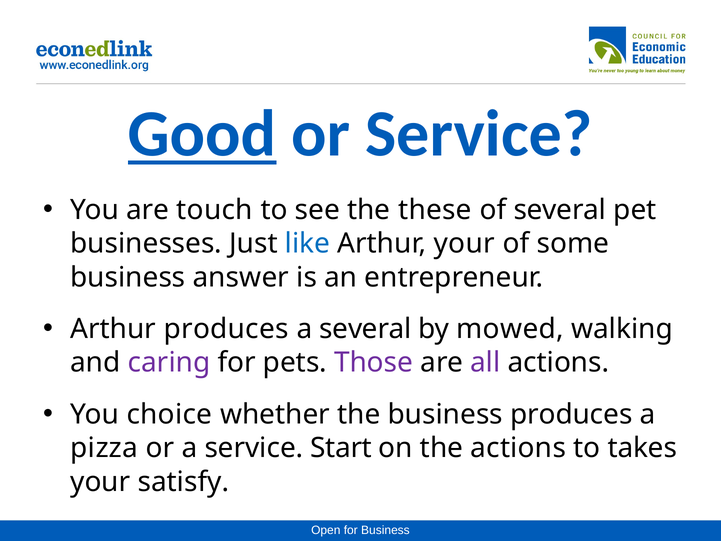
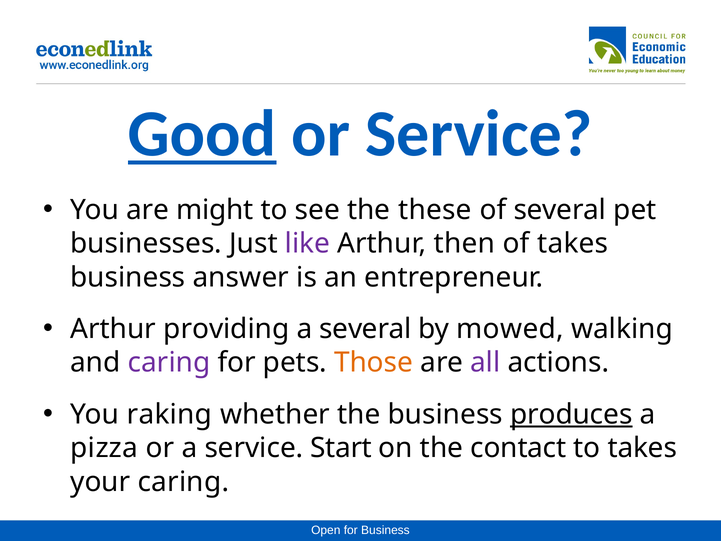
touch: touch -> might (215, 210)
like colour: blue -> purple (308, 244)
Arthur your: your -> then (464, 244)
of some: some -> takes (573, 244)
Arthur produces: produces -> providing (226, 329)
Those colour: purple -> orange (374, 363)
choice: choice -> raking (169, 414)
produces underline: none -> present (571, 414)
the actions: actions -> contact (518, 448)
your satisfy: satisfy -> caring (183, 482)
